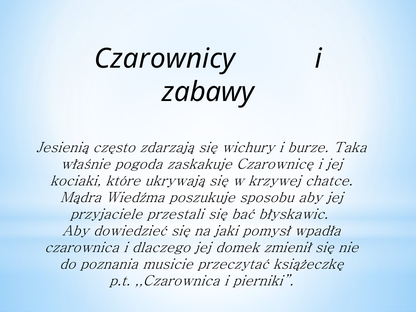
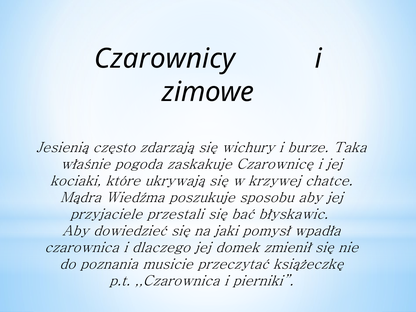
zabawy: zabawy -> zimowe (208, 92)
